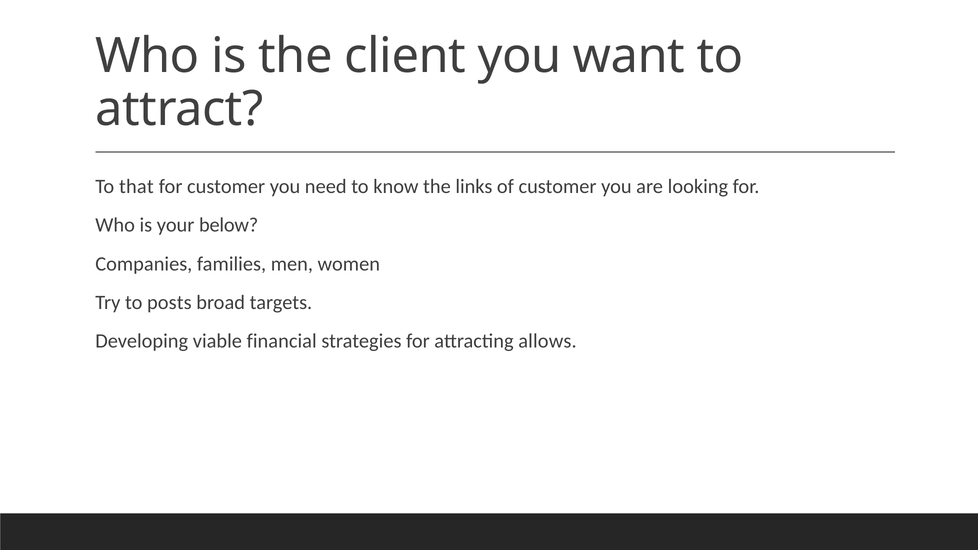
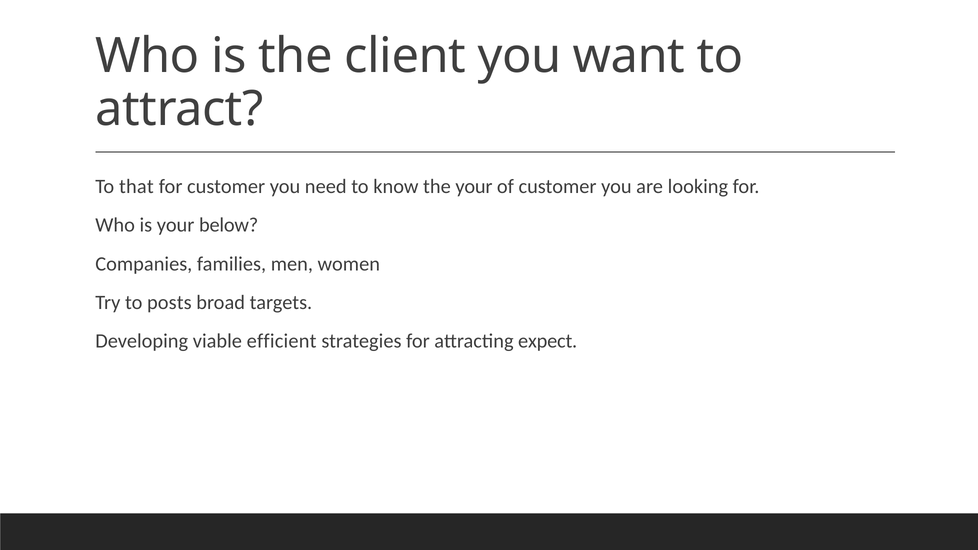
the links: links -> your (474, 186)
financial: financial -> efficient (282, 341)
allows: allows -> expect (548, 341)
